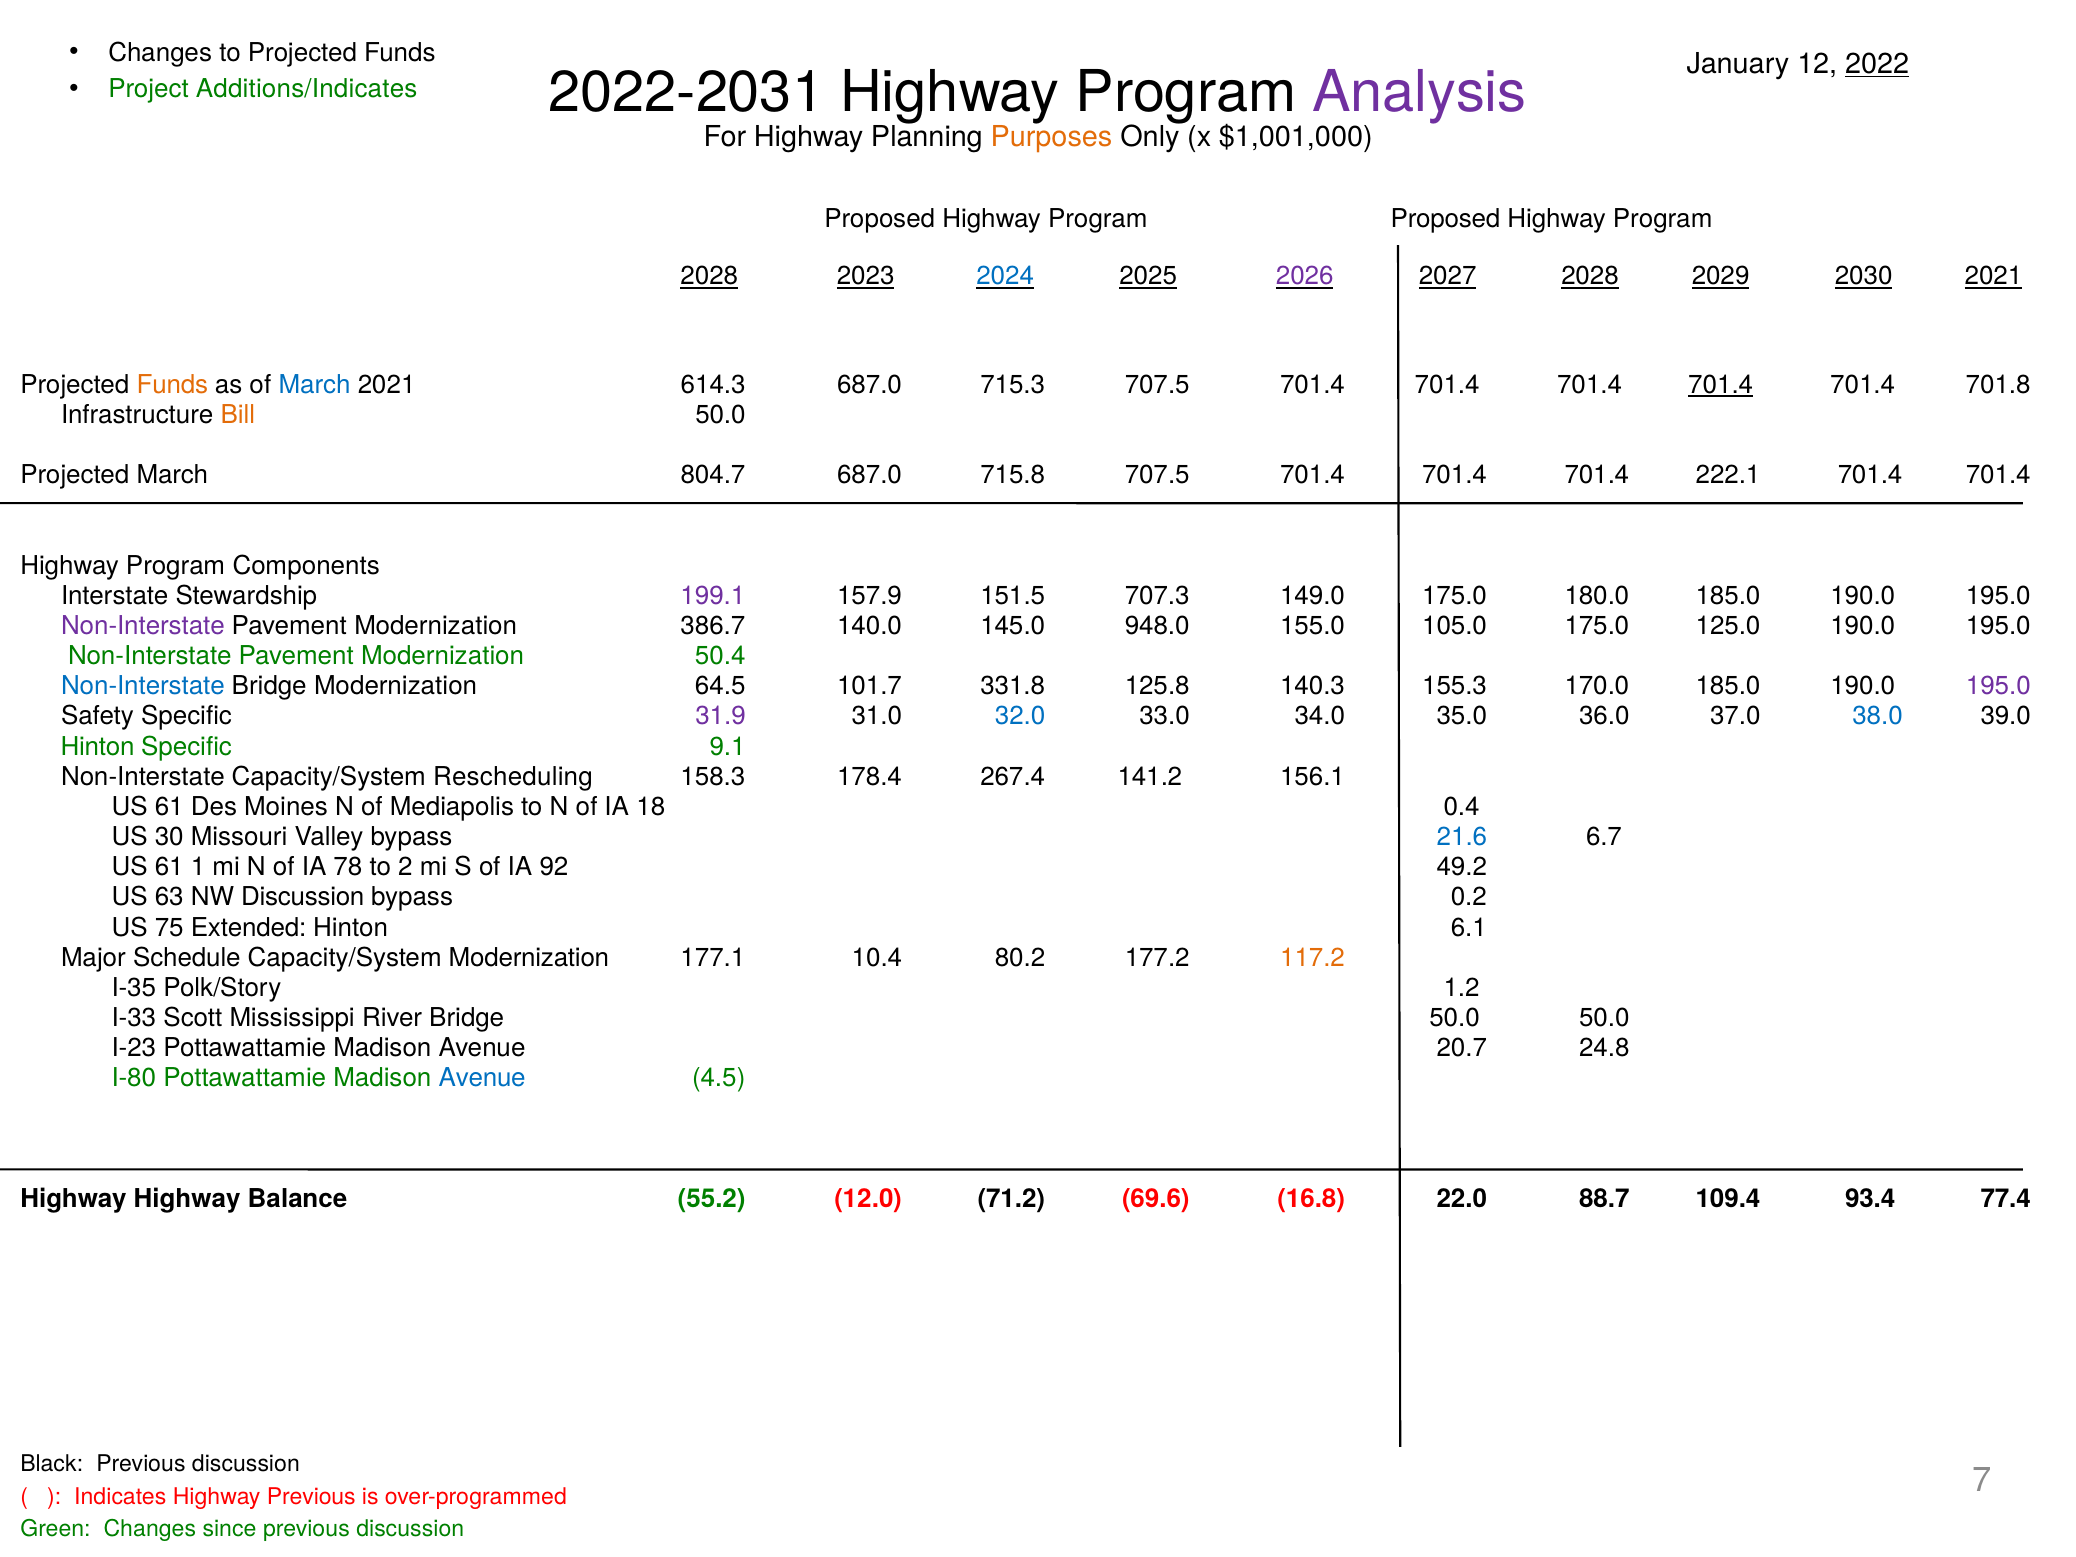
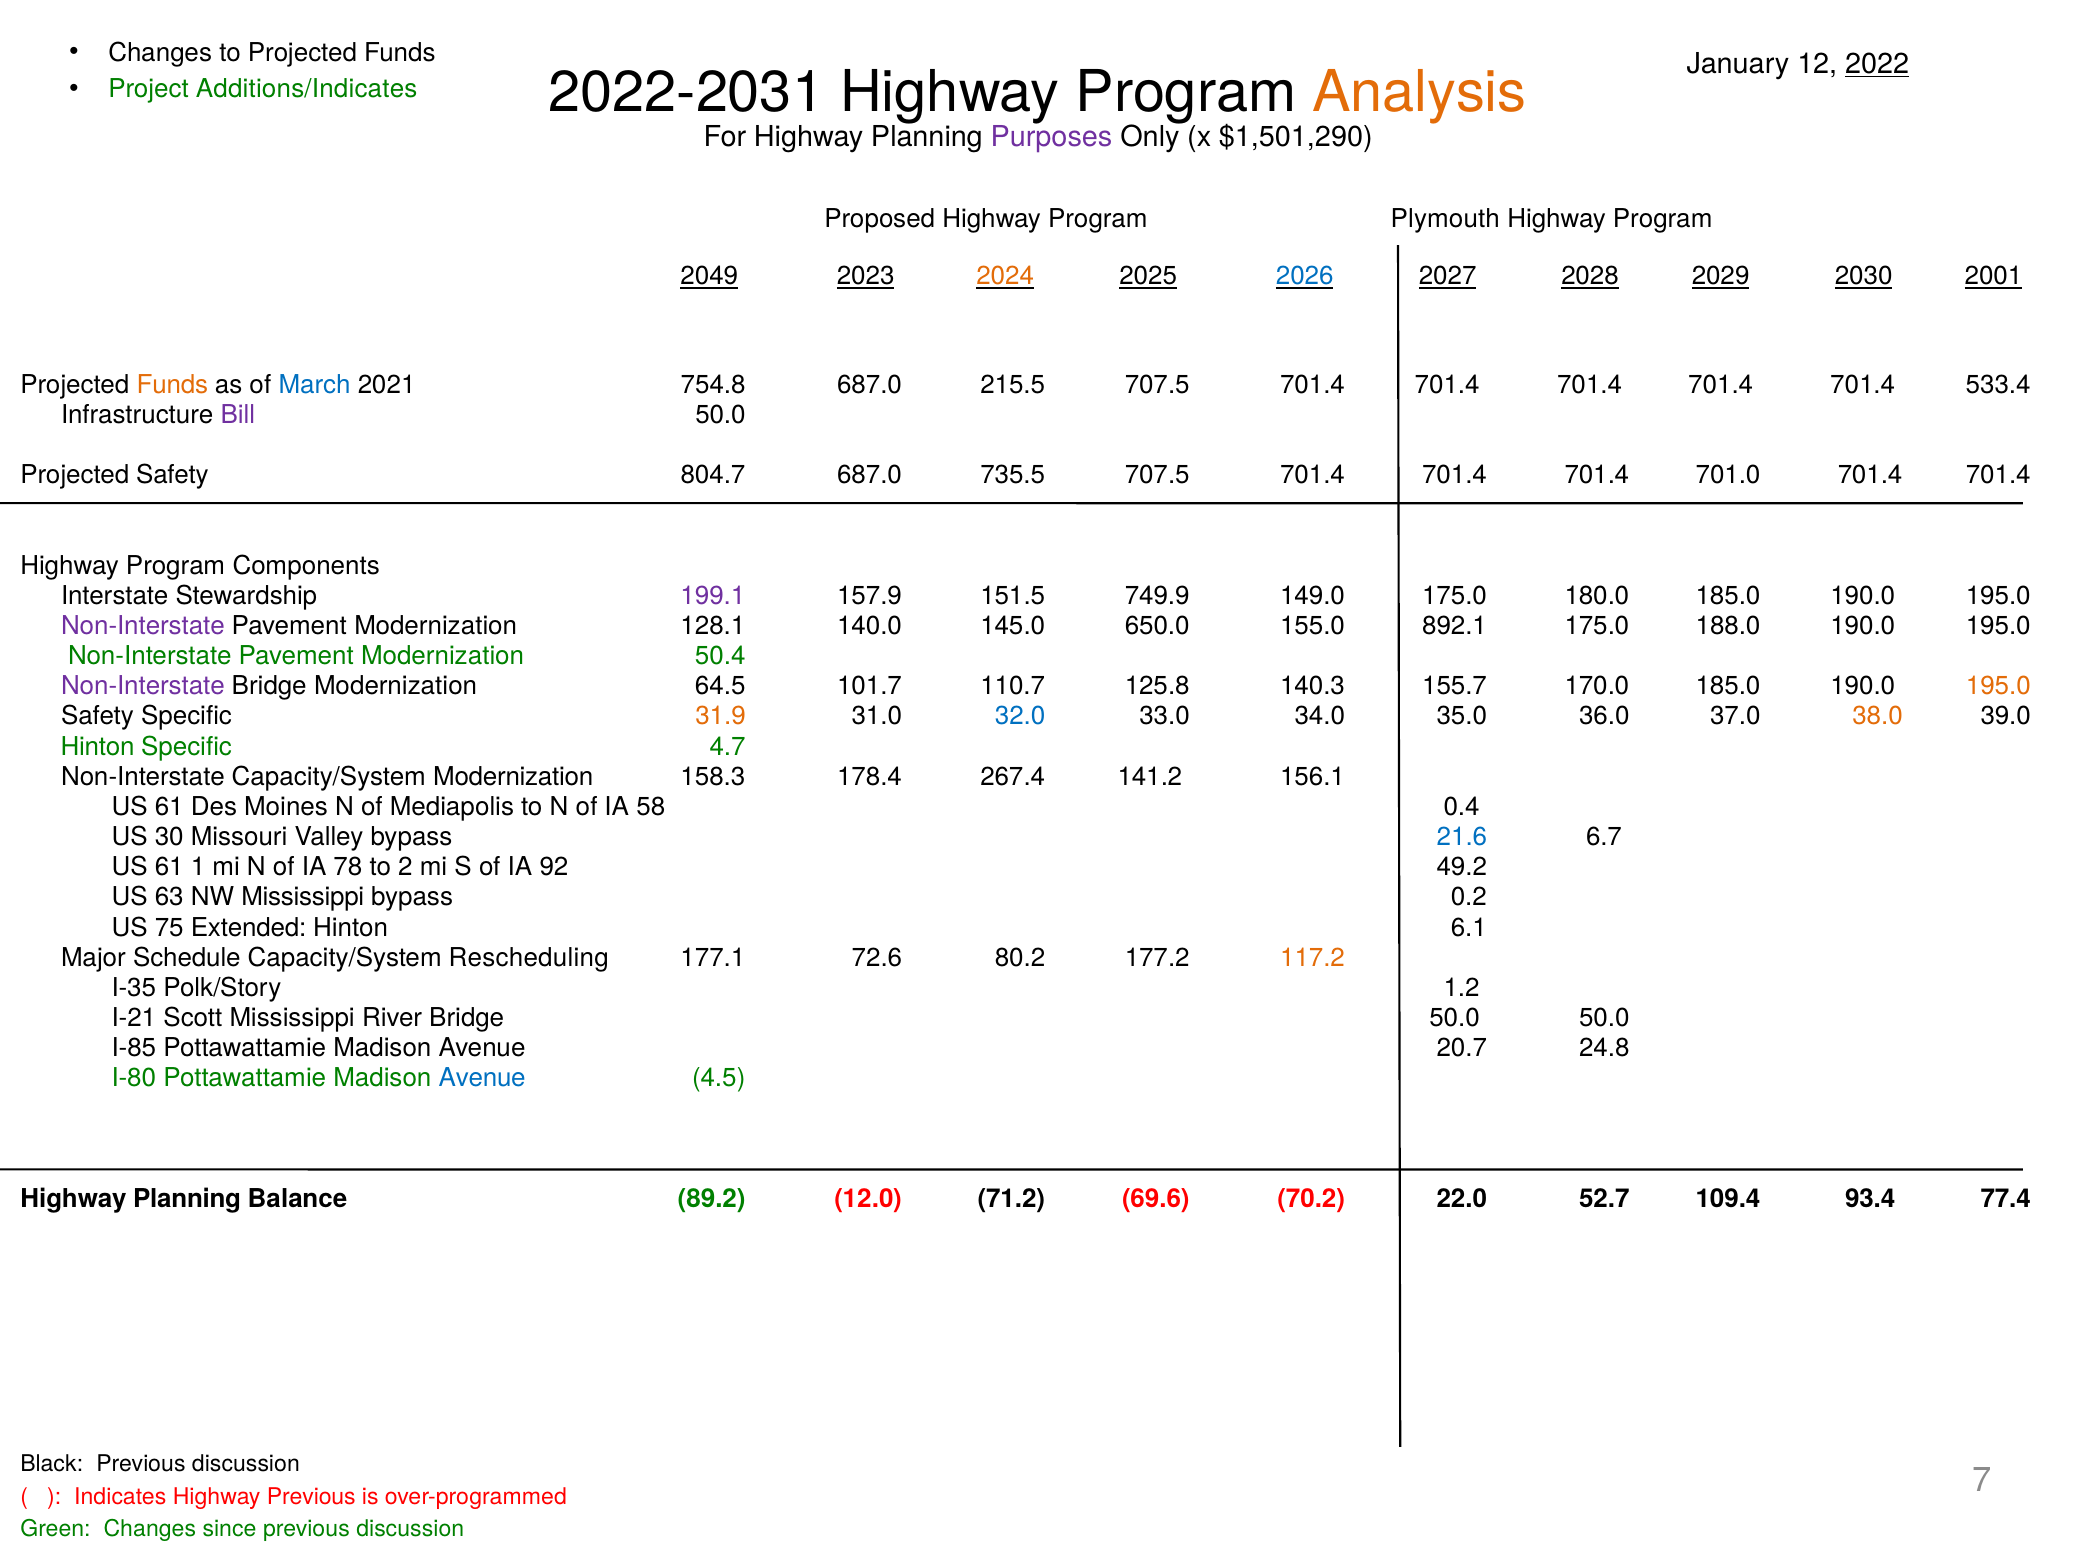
Analysis colour: purple -> orange (1419, 93)
Purposes colour: orange -> purple (1052, 137)
$1,001,000: $1,001,000 -> $1,501,290 (1296, 137)
Program Proposed: Proposed -> Plymouth (1445, 219)
2028: 2028 -> 2049 (709, 276)
2024 colour: blue -> orange (1005, 276)
2026 colour: purple -> blue (1305, 276)
2030 2021: 2021 -> 2001 (1993, 276)
614.3: 614.3 -> 754.8 (713, 385)
715.3: 715.3 -> 215.5 (1013, 385)
701.4 underline: present -> none (1721, 385)
701.8: 701.8 -> 533.4 (1998, 385)
Bill colour: orange -> purple (238, 415)
Projected March: March -> Safety (172, 475)
715.8: 715.8 -> 735.5 (1013, 475)
222.1: 222.1 -> 701.0 (1728, 475)
707.3: 707.3 -> 749.9 (1157, 596)
386.7: 386.7 -> 128.1 (713, 626)
948.0: 948.0 -> 650.0 (1157, 626)
105.0: 105.0 -> 892.1 (1455, 626)
125.0: 125.0 -> 188.0 (1728, 626)
Non-Interstate colour: blue -> purple (143, 686)
331.8: 331.8 -> 110.7 (1013, 686)
155.3: 155.3 -> 155.7 (1455, 686)
195.0 colour: purple -> orange (1998, 686)
31.9 colour: purple -> orange (721, 716)
38.0 colour: blue -> orange (1878, 716)
9.1: 9.1 -> 4.7 (728, 747)
Capacity/System Rescheduling: Rescheduling -> Modernization (513, 777)
18: 18 -> 58 (651, 807)
NW Discussion: Discussion -> Mississippi (303, 897)
Capacity/System Modernization: Modernization -> Rescheduling (529, 958)
10.4: 10.4 -> 72.6 (877, 958)
I-33: I-33 -> I-21 (134, 1018)
I-23: I-23 -> I-85 (134, 1048)
Highway: Highway -> Planning (187, 1199)
55.2: 55.2 -> 89.2 (712, 1199)
16.8: 16.8 -> 70.2 (1311, 1199)
88.7: 88.7 -> 52.7 (1604, 1199)
